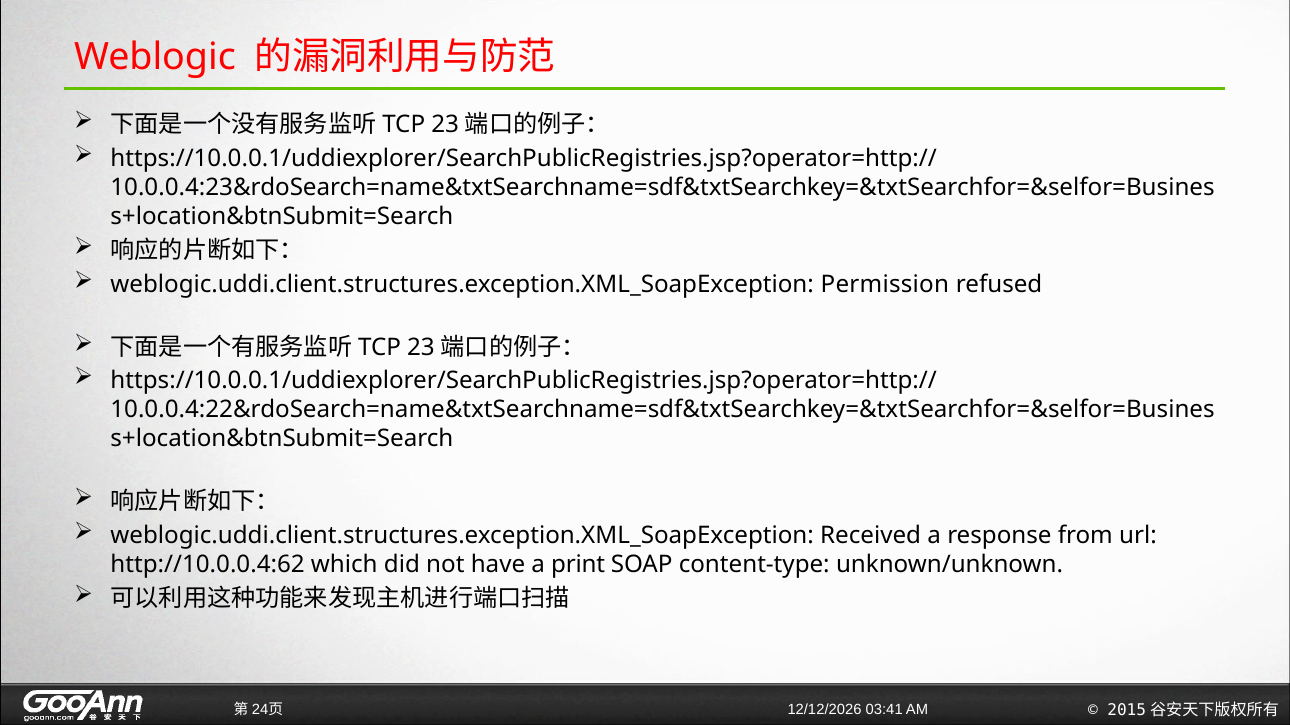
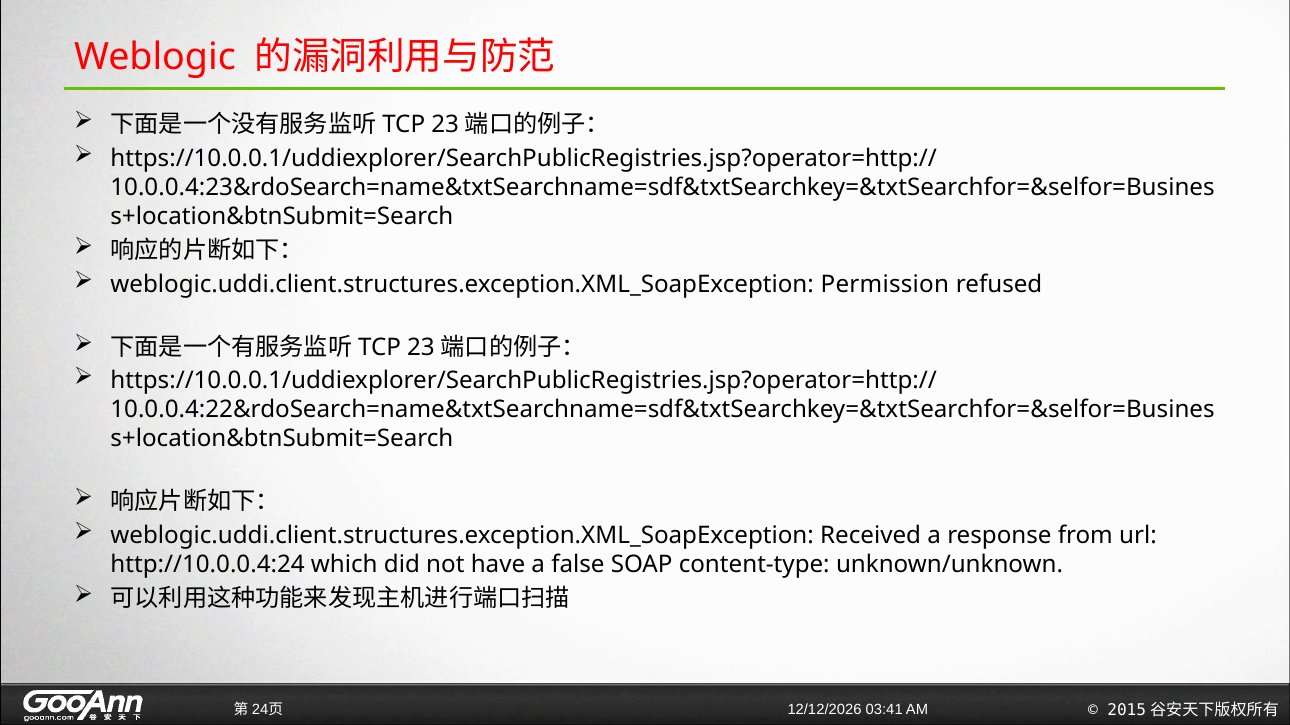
http://10.0.0.4:62: http://10.0.0.4:62 -> http://10.0.0.4:24 (208, 565)
print: print -> false (578, 565)
